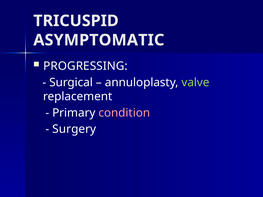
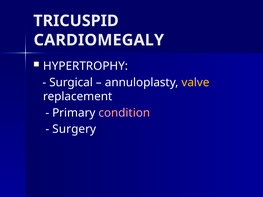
ASYMPTOMATIC: ASYMPTOMATIC -> CARDIOMEGALY (99, 40)
PROGRESSING: PROGRESSING -> HYPERTROPHY (86, 66)
valve colour: light green -> yellow (196, 82)
